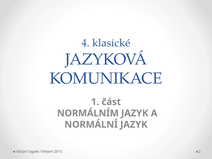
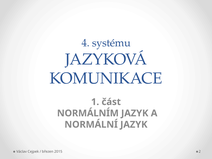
klasické: klasické -> systému (111, 43)
